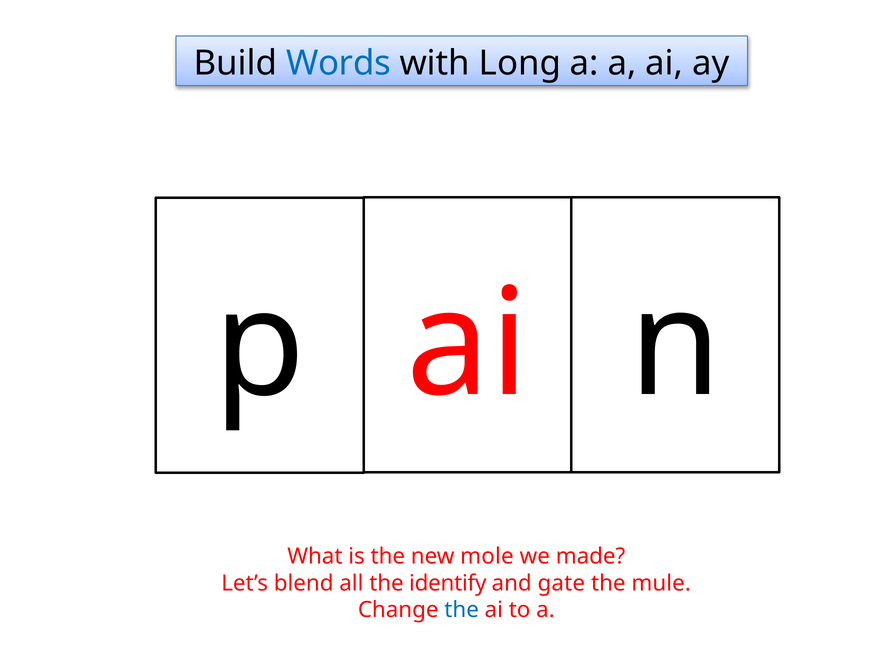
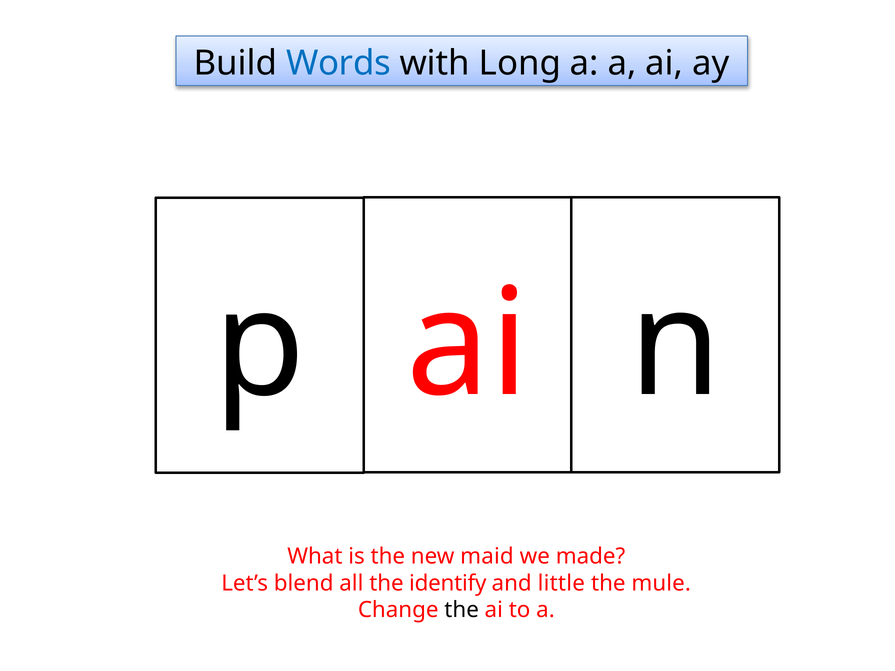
mole: mole -> maid (487, 557)
gate: gate -> little (561, 583)
the colour: blue -> black (462, 610)
